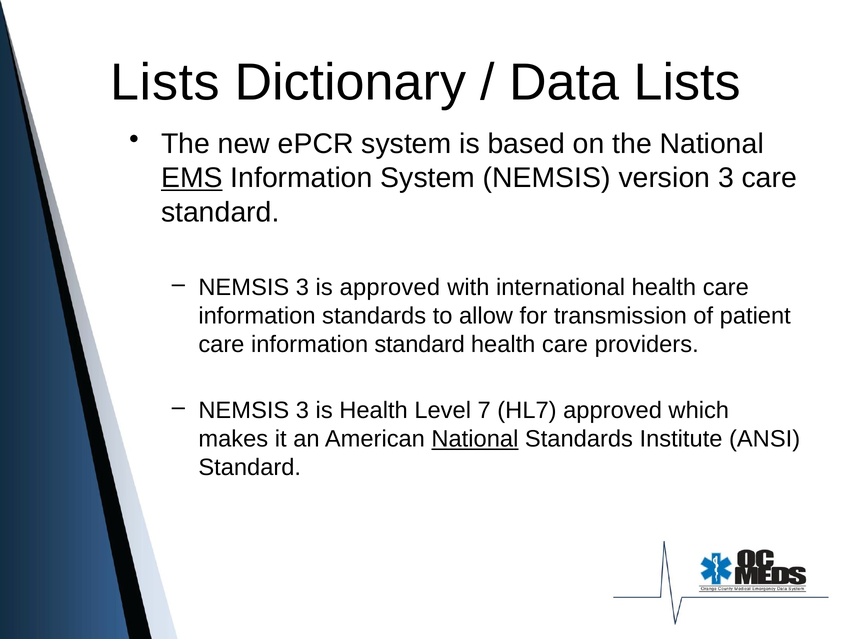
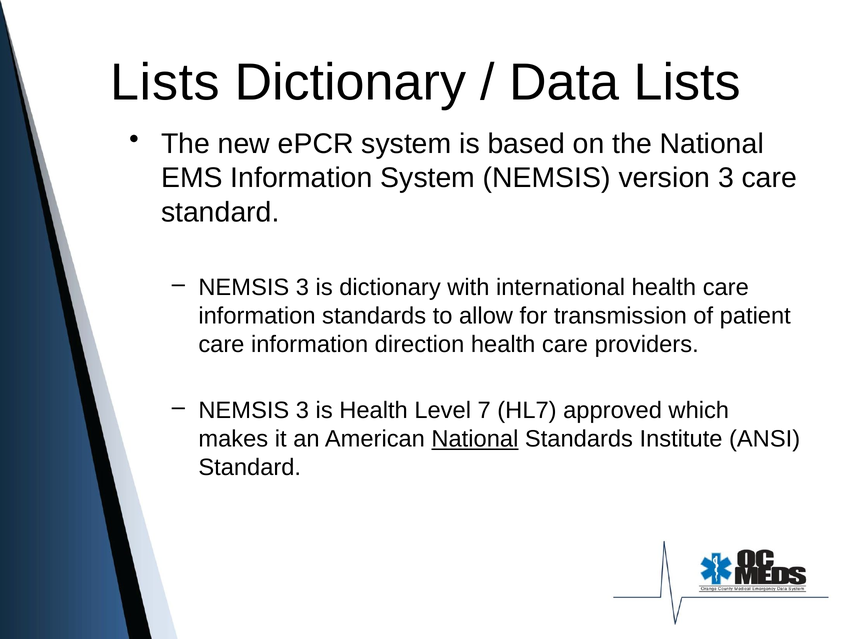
EMS underline: present -> none (192, 178)
is approved: approved -> dictionary (390, 288)
information standard: standard -> direction (420, 344)
